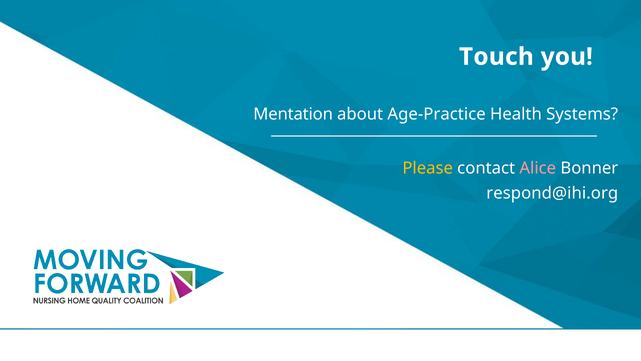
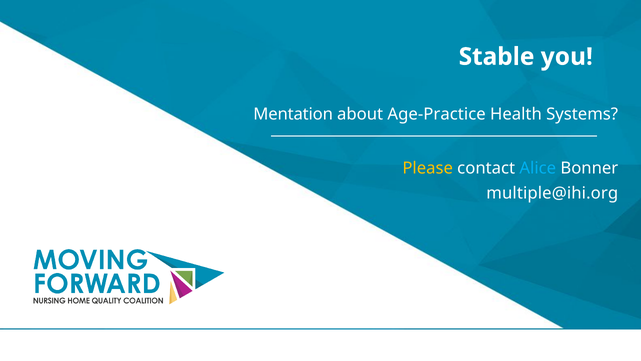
Touch: Touch -> Stable (497, 57)
Alice colour: pink -> light blue (538, 168)
respond@ihi.org: respond@ihi.org -> multiple@ihi.org (552, 193)
